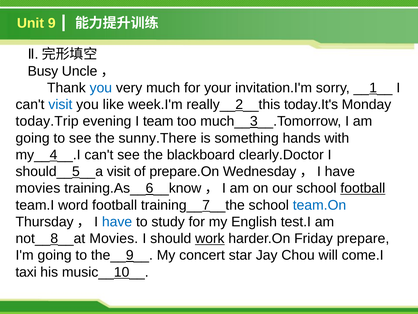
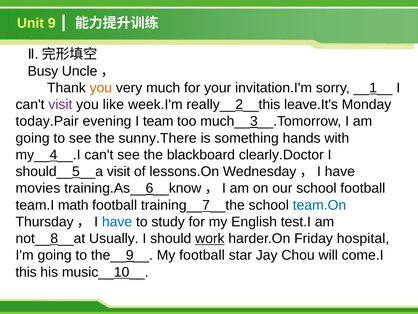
you colour: blue -> orange (101, 88)
visit colour: blue -> purple (60, 104)
today.It's: today.It's -> leave.It's (311, 104)
today.Trip: today.Trip -> today.Pair (47, 121)
prepare.On: prepare.On -> lessons.On (184, 171)
football underline: present -> none (363, 188)
word: word -> math (73, 205)
not__8__at Movies: Movies -> Usually (114, 238)
prepare: prepare -> hospital (363, 238)
My concert: concert -> football (202, 255)
taxi: taxi -> this (26, 272)
